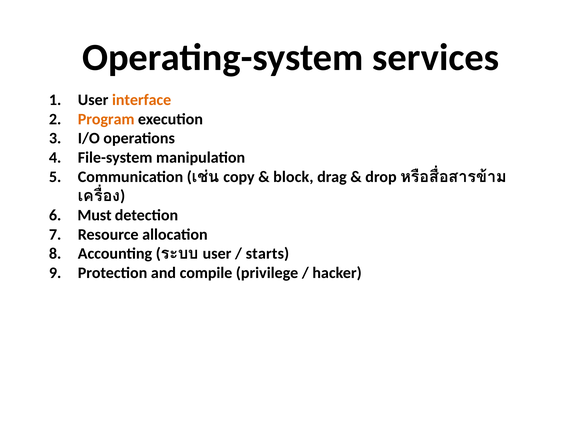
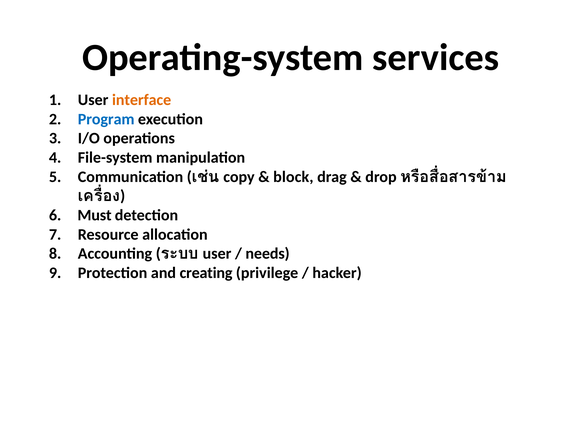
Program colour: orange -> blue (106, 119)
starts: starts -> needs (268, 254)
compile: compile -> creating (206, 273)
